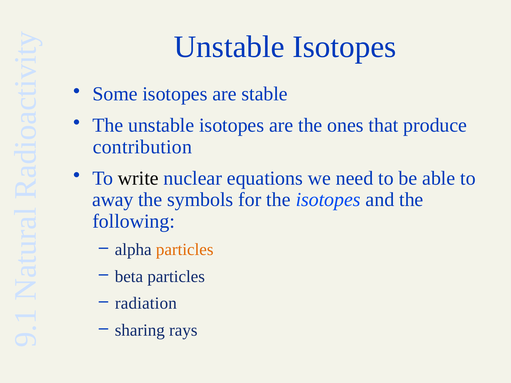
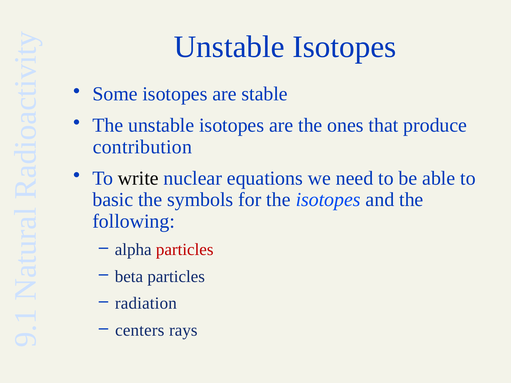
away: away -> basic (113, 200)
particles colour: orange -> red (185, 250)
sharing: sharing -> centers (140, 330)
